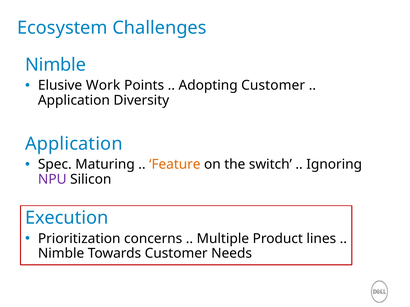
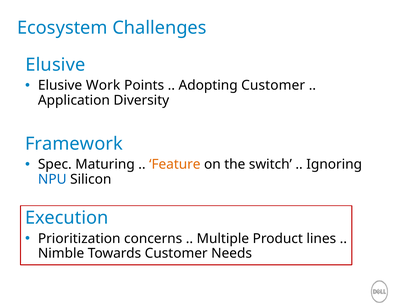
Nimble: Nimble -> Elusive (55, 65)
Application: Application -> Framework (74, 144)
NPU colour: purple -> blue (52, 179)
